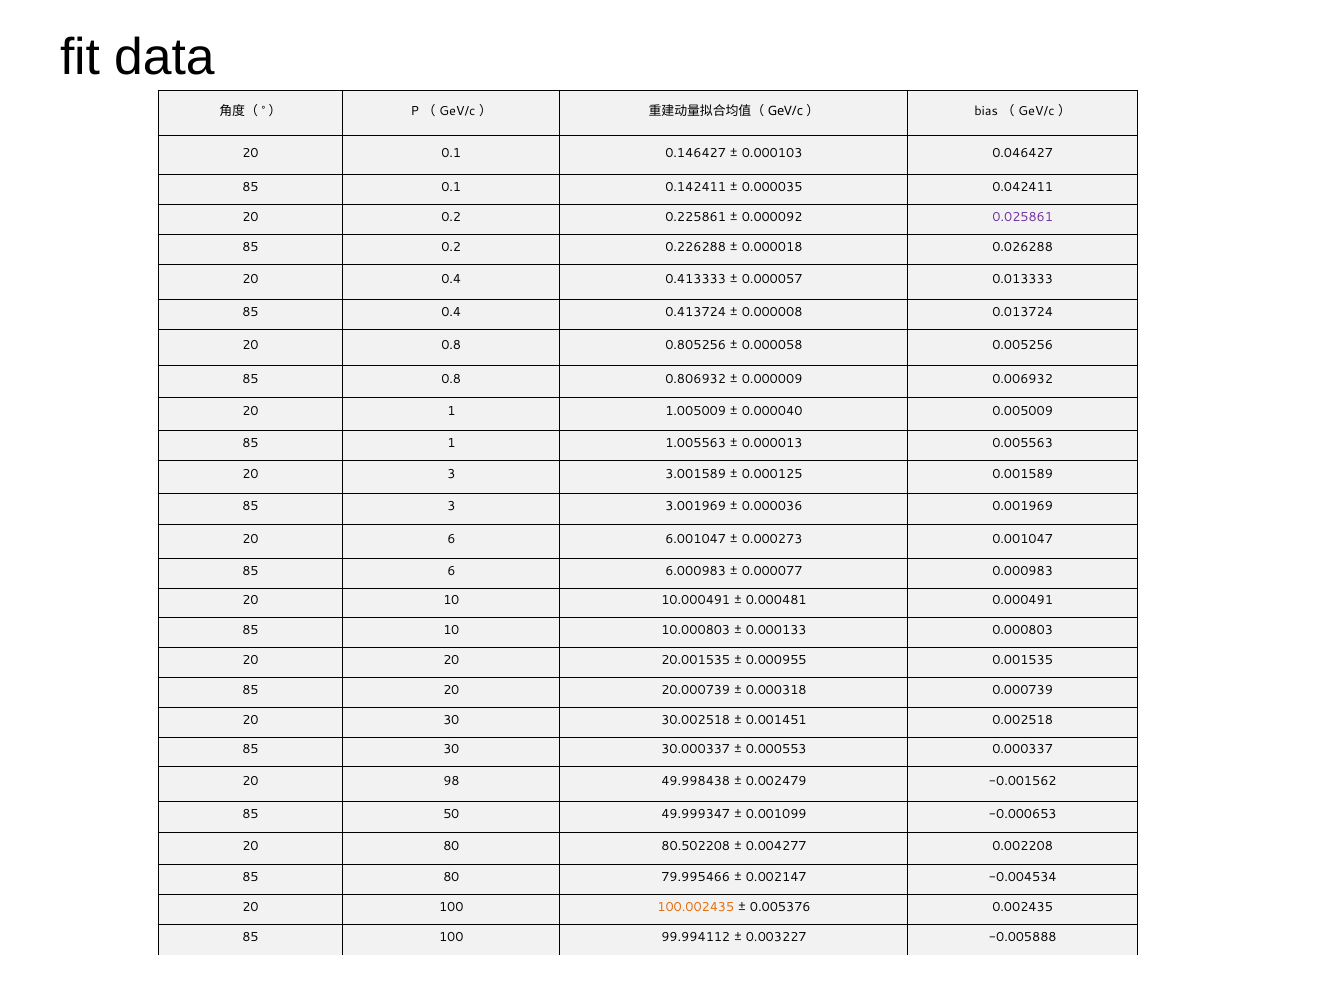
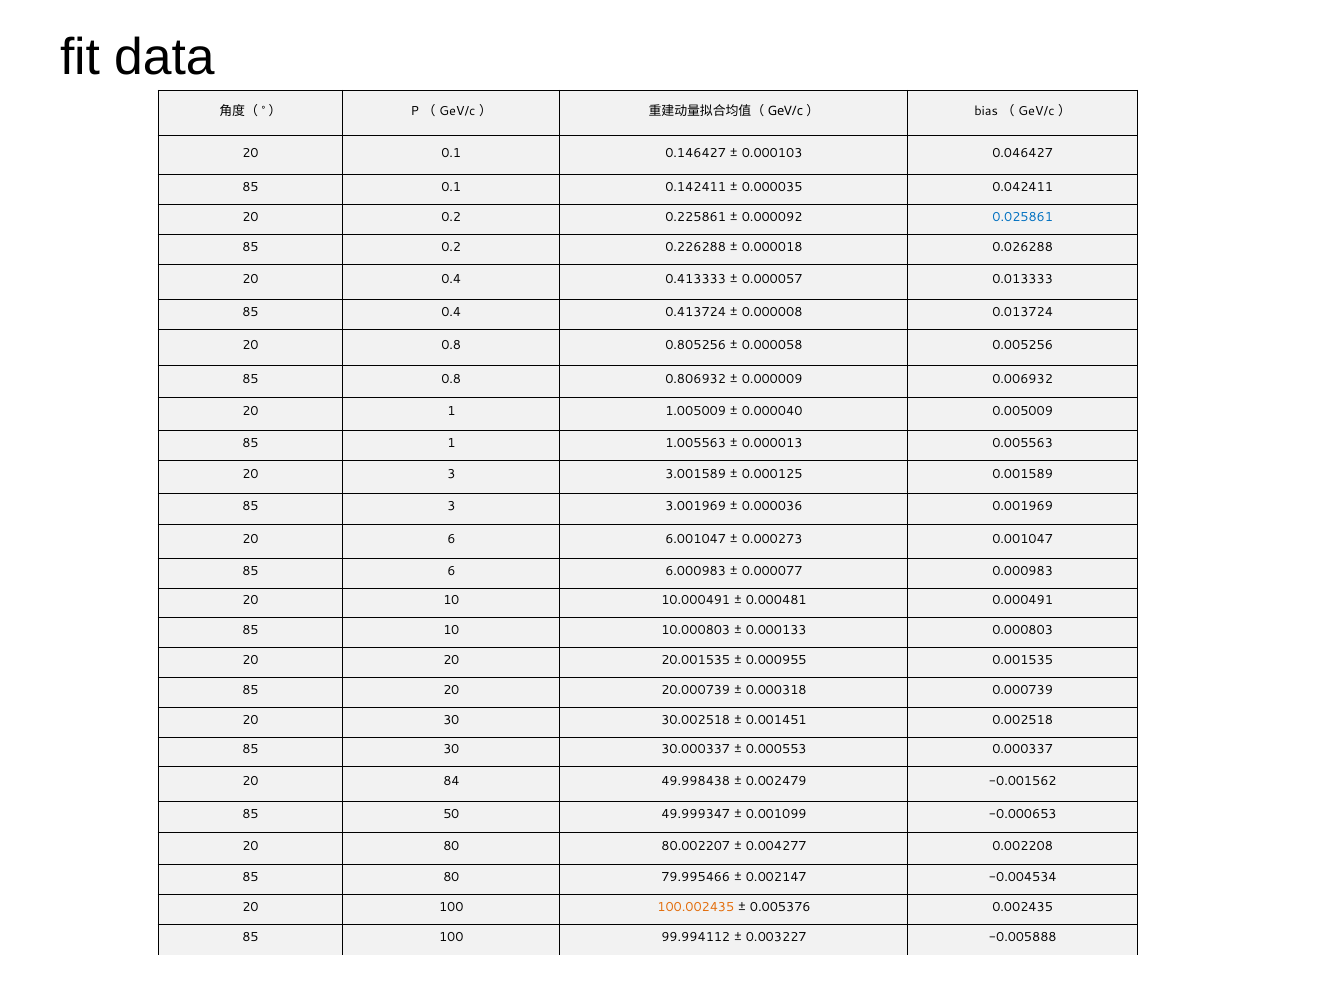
0.025861 colour: purple -> blue (1023, 218)
98: 98 -> 84 (451, 782)
80.502208: 80.502208 -> 80.002207 (696, 846)
